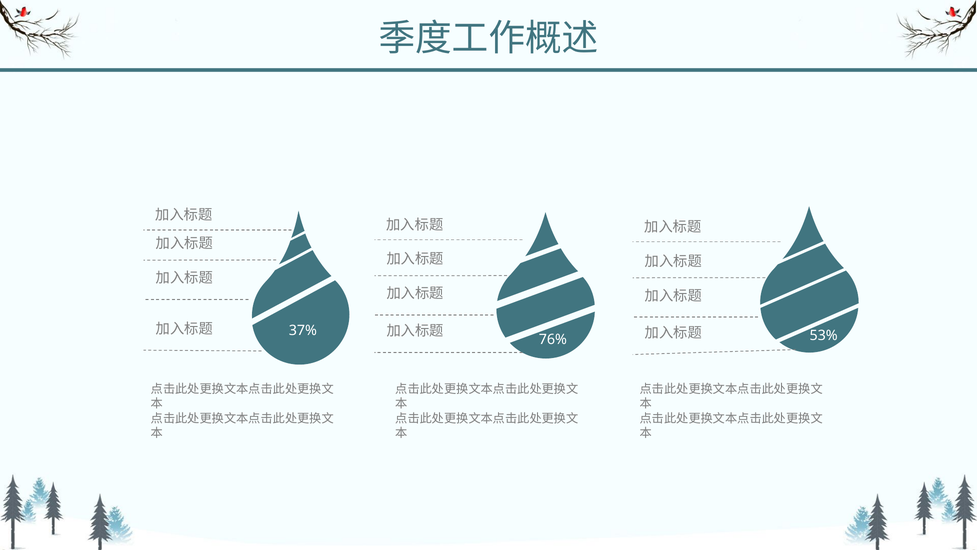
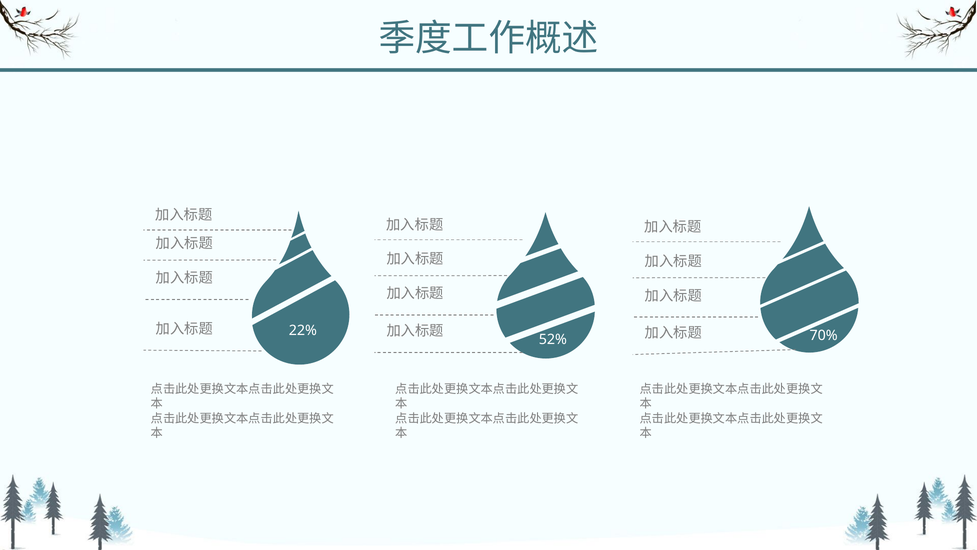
37%: 37% -> 22% (303, 330)
53%: 53% -> 70% (824, 335)
76%: 76% -> 52% (553, 339)
